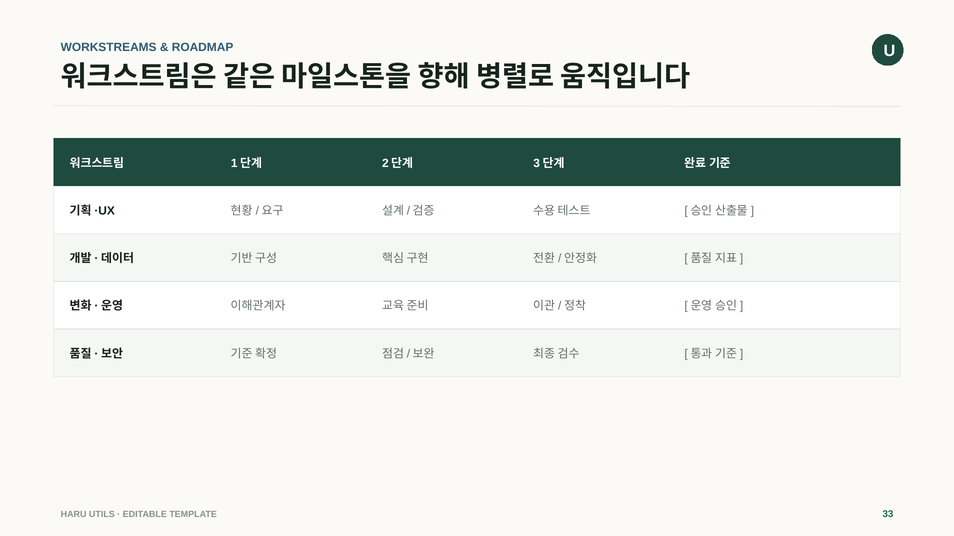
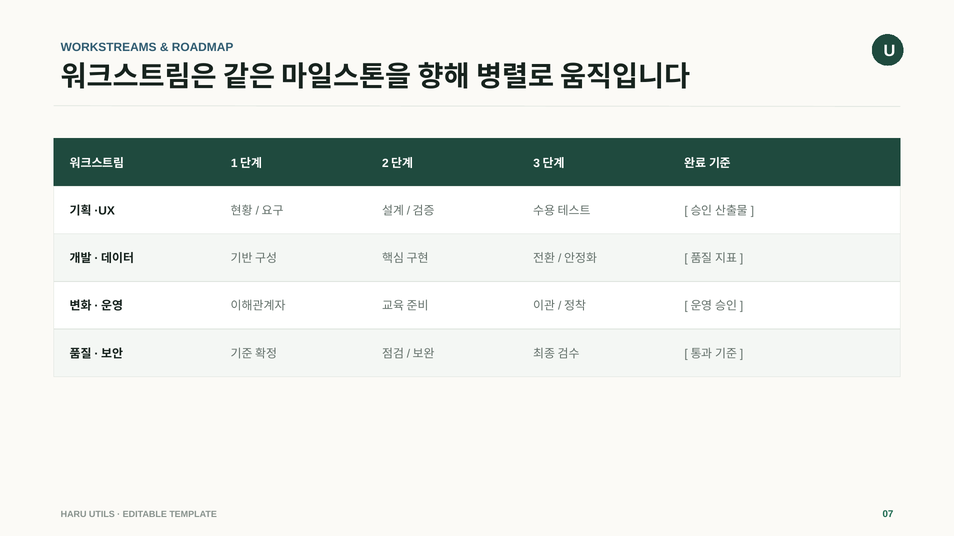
33: 33 -> 07 (888, 515)
